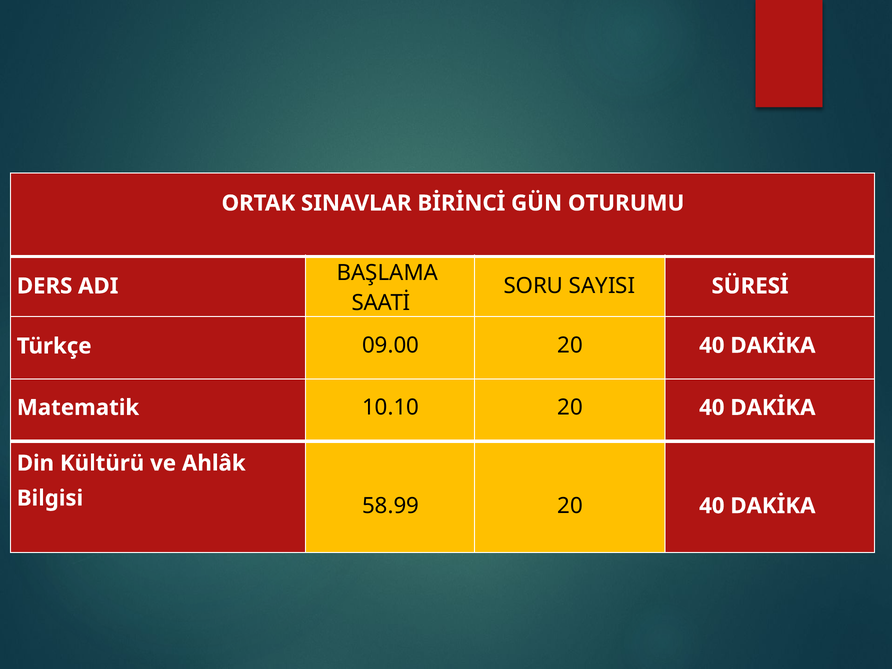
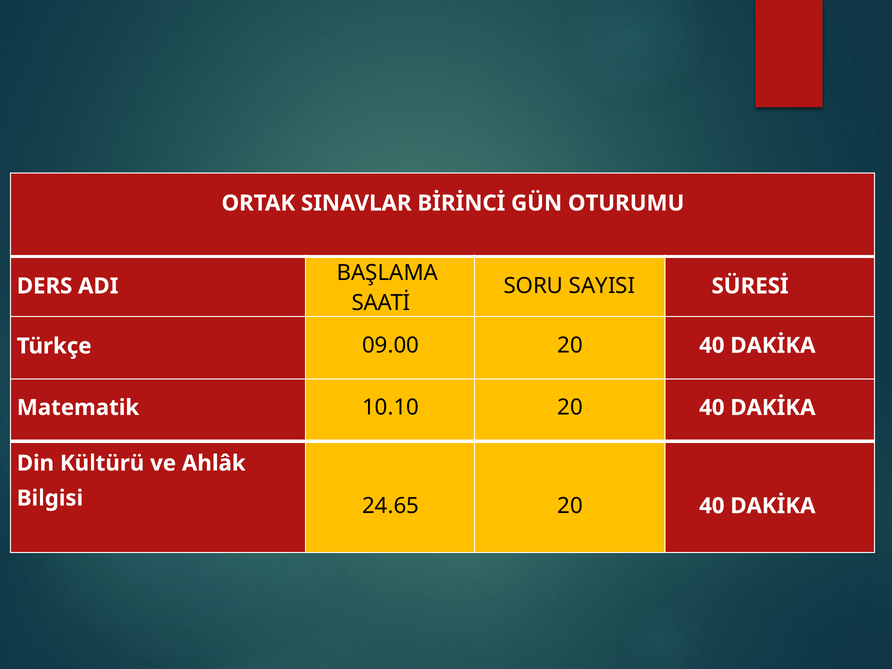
58.99: 58.99 -> 24.65 (391, 506)
